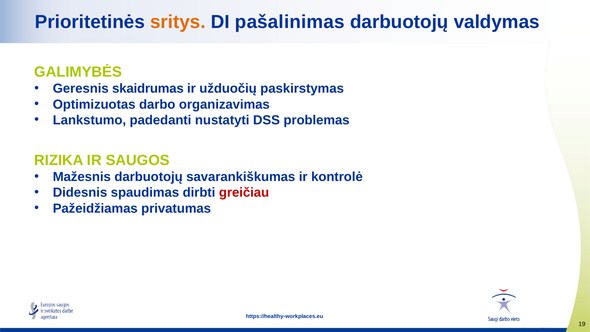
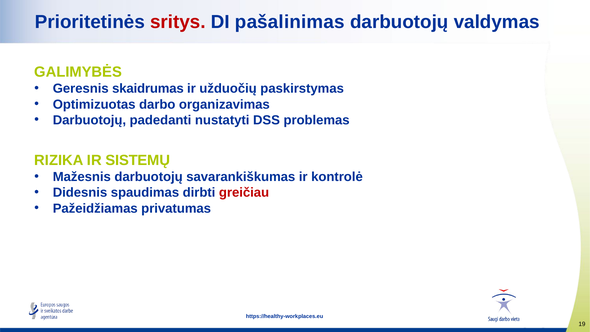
sritys colour: orange -> red (178, 22)
Lankstumo: Lankstumo -> Darbuotojų (89, 120)
SAUGOS: SAUGOS -> SISTEMŲ (138, 160)
